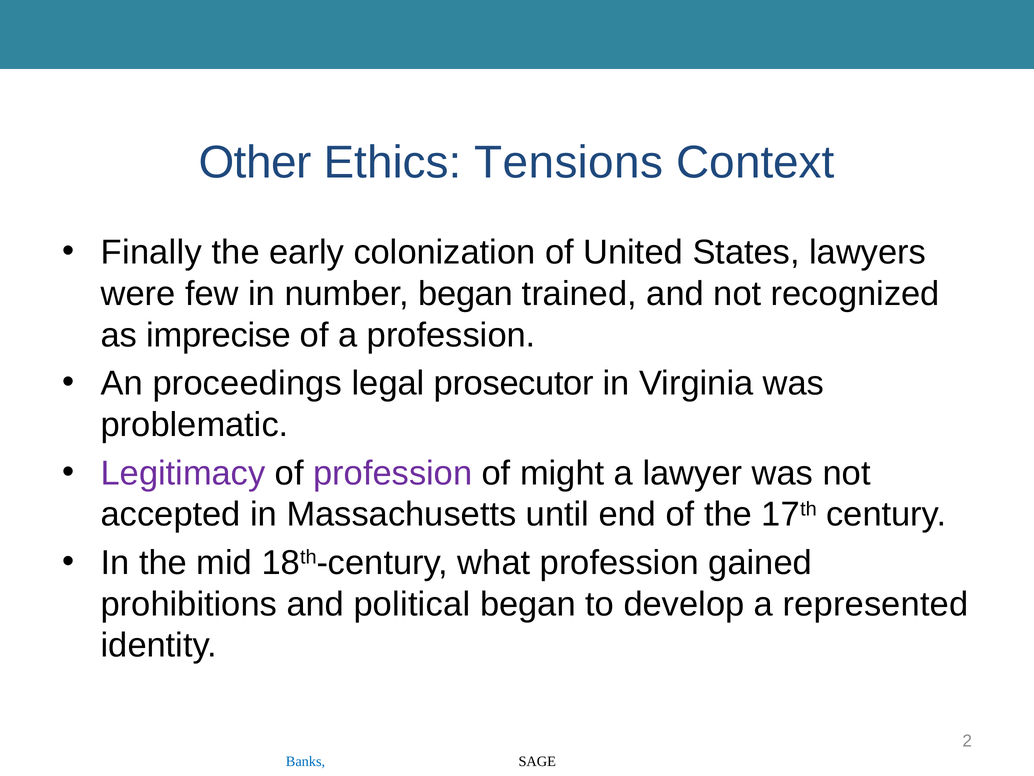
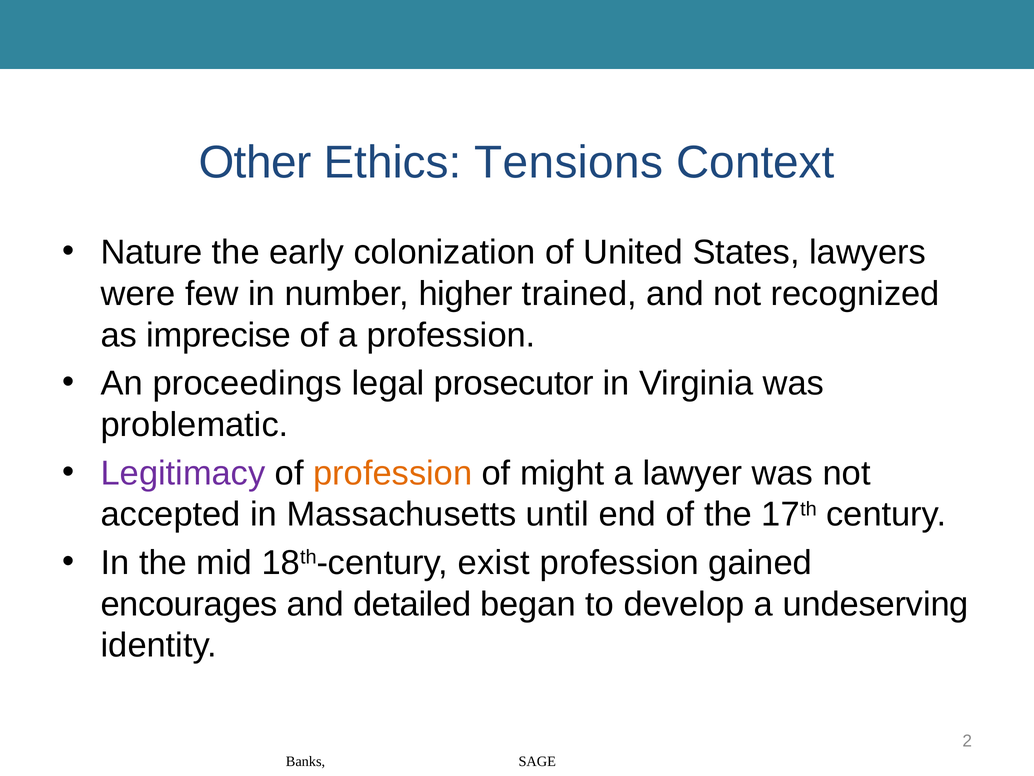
Finally: Finally -> Nature (152, 252)
number began: began -> higher (466, 294)
profession colour: purple -> orange (393, 473)
what: what -> exist (494, 562)
prohibitions: prohibitions -> encourages (189, 604)
political: political -> detailed (412, 604)
represented: represented -> undeserving (876, 604)
Banks colour: blue -> black (306, 761)
